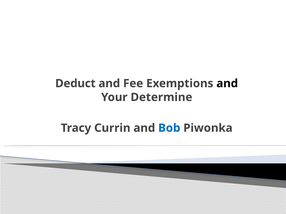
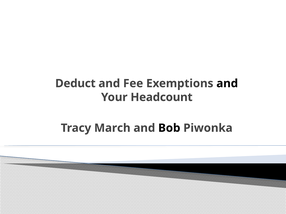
Determine: Determine -> Headcount (162, 97)
Currin: Currin -> March (112, 128)
Bob colour: blue -> black (169, 128)
